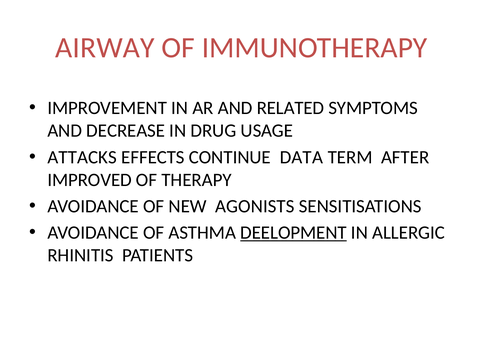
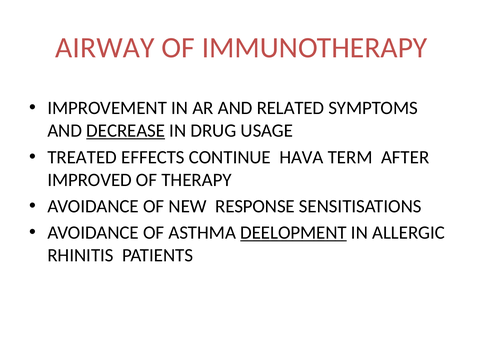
DECREASE underline: none -> present (126, 131)
ATTACKS: ATTACKS -> TREATED (82, 157)
DATA: DATA -> HAVA (301, 157)
AGONISTS: AGONISTS -> RESPONSE (255, 207)
